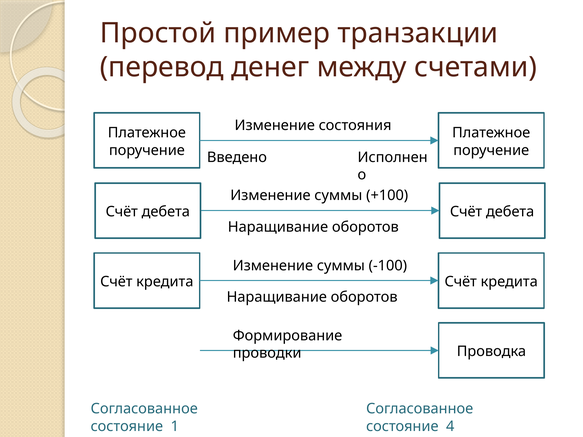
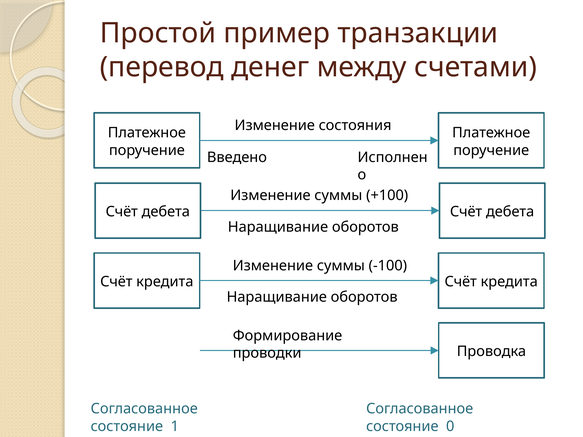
4: 4 -> 0 (450, 426)
